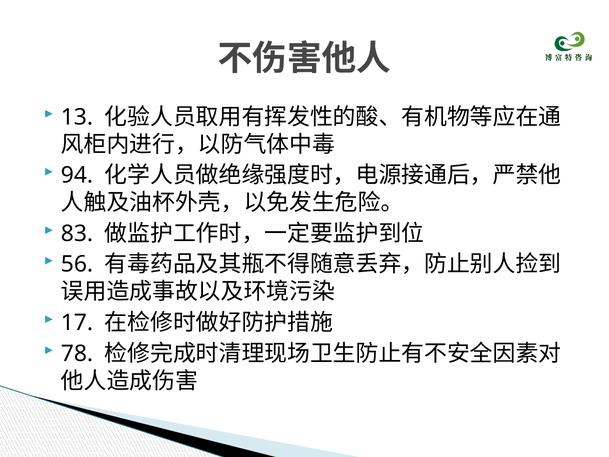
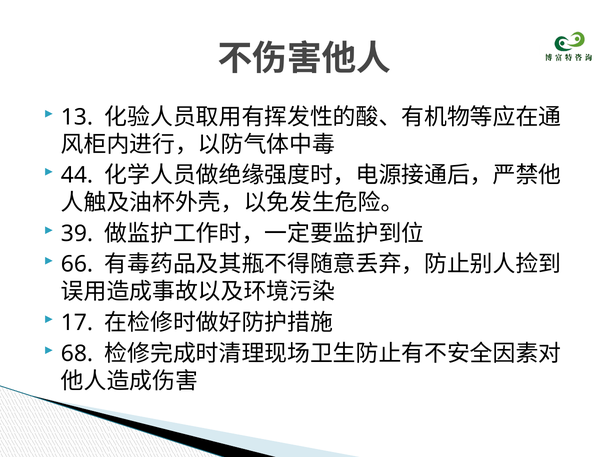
94: 94 -> 44 (77, 175)
83: 83 -> 39 (77, 233)
56: 56 -> 66 (77, 264)
78: 78 -> 68 (77, 353)
